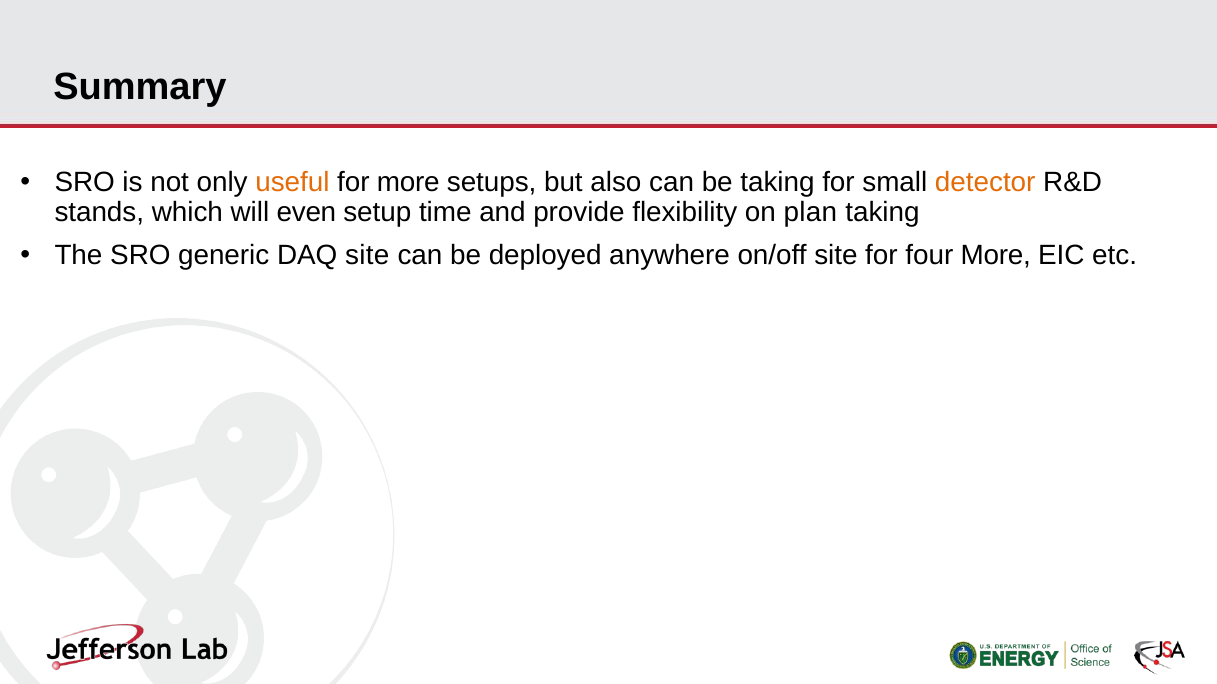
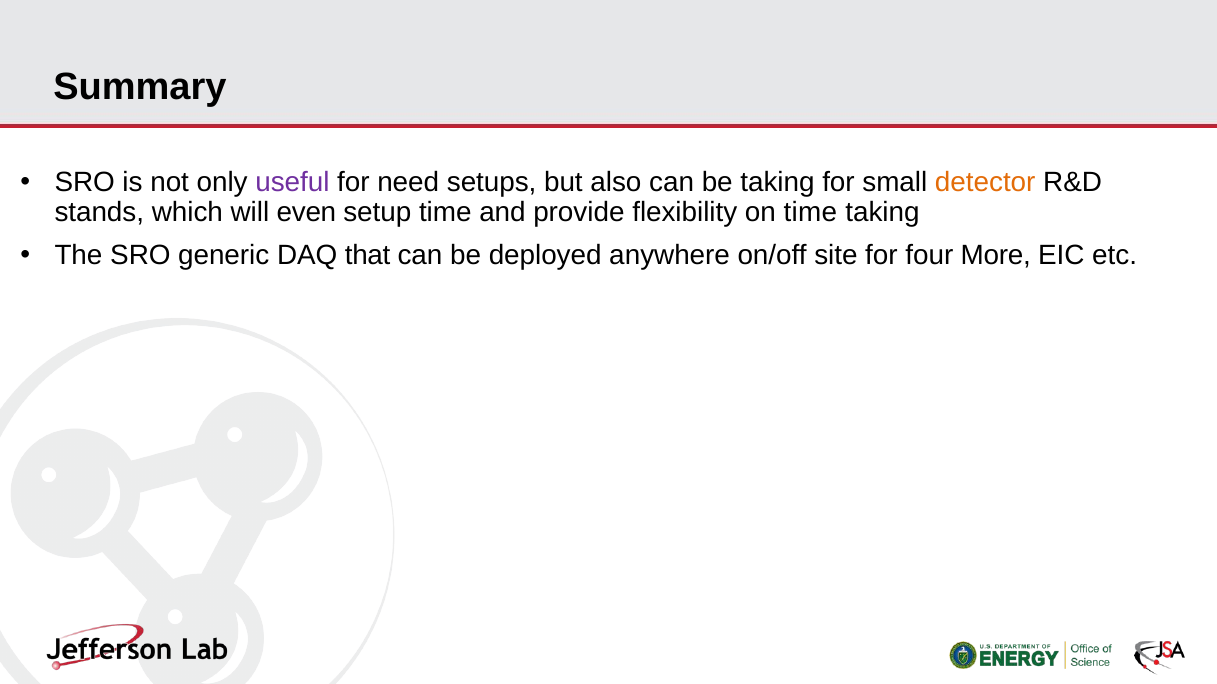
useful colour: orange -> purple (292, 182)
for more: more -> need (408, 182)
on plan: plan -> time (810, 212)
DAQ site: site -> that (368, 255)
